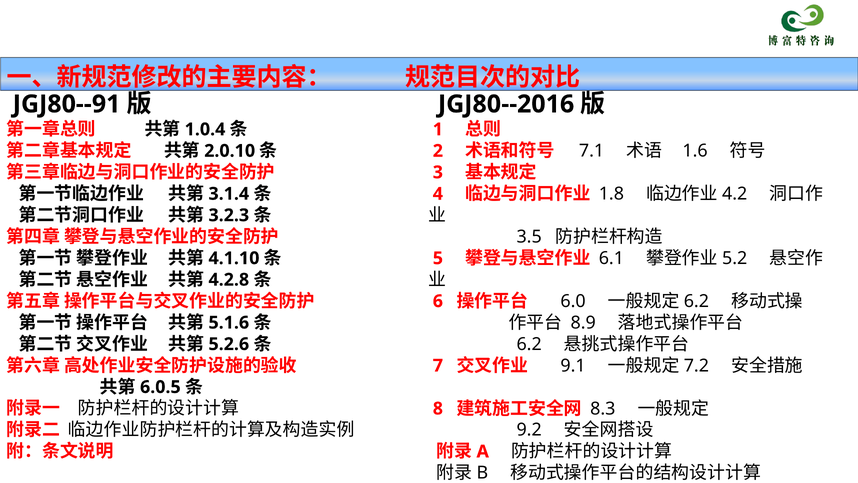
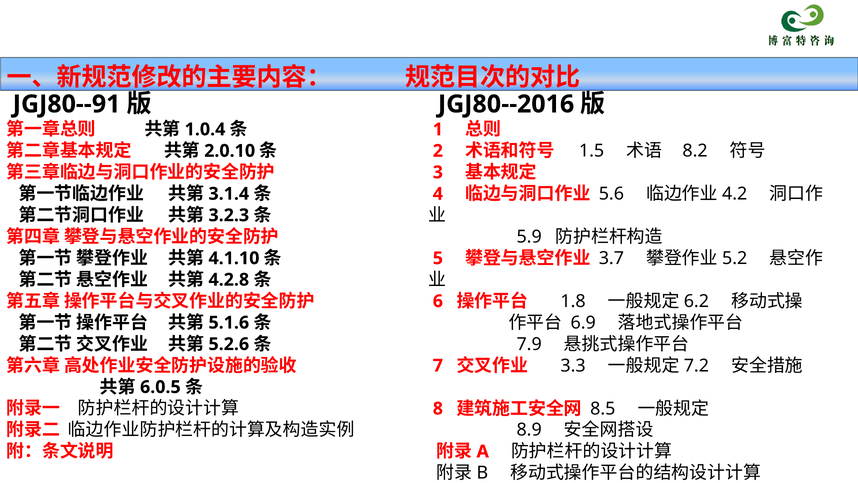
7.1: 7.1 -> 1.5 (592, 151)
1.6: 1.6 -> 8.2 (695, 151)
1.8: 1.8 -> 5.6 (611, 194)
3.5: 3.5 -> 5.9 (529, 237)
6.1: 6.1 -> 3.7 (611, 258)
6.0: 6.0 -> 1.8 (573, 301)
8.9: 8.9 -> 6.9 (583, 322)
6.2: 6.2 -> 7.9 (529, 344)
9.1: 9.1 -> 3.3 (573, 365)
8.3: 8.3 -> 8.5 (603, 408)
9.2: 9.2 -> 8.9 (529, 430)
